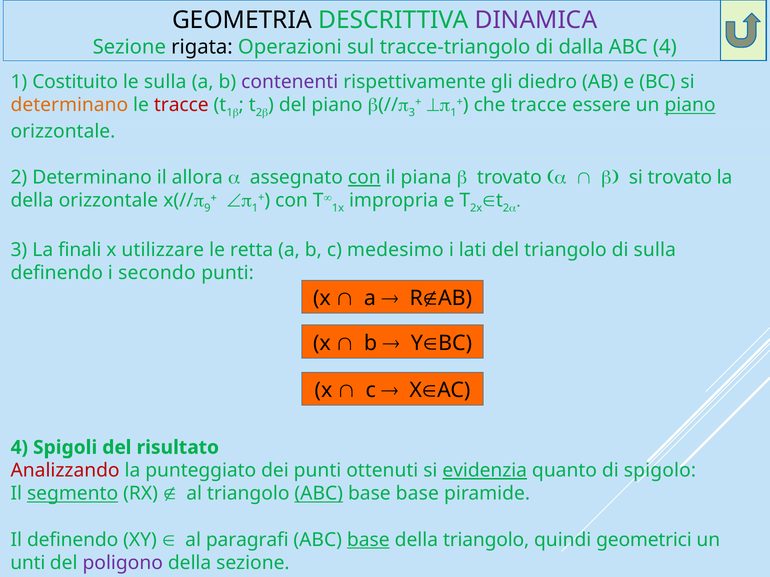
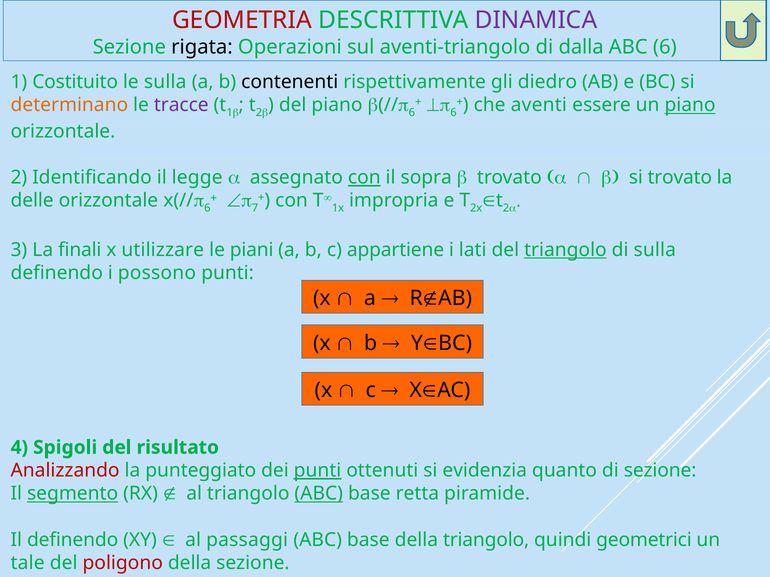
GEOMETRIA colour: black -> red (242, 20)
tracce-triangolo: tracce-triangolo -> aventi-triangolo (455, 47)
ABC 4: 4 -> 6 (665, 47)
contenenti colour: purple -> black (290, 82)
1: 1 -> 6 (453, 113)
che tracce: tracce -> aventi (539, 105)
tracce colour: red -> purple (181, 105)
3: 3 -> 6 (412, 113)
2 Determinano: Determinano -> Identificando (92, 178)
allora: allora -> legge (197, 178)
piana: piana -> sopra (426, 178)
della: della -> delle (32, 201)
9: 9 -> 6 (207, 208)
1: 1 -> 7 (255, 208)
retta: retta -> piani (252, 250)
medesimo: medesimo -> appartiene (396, 250)
triangolo underline: none -> present (565, 250)
secondo: secondo -> possono (157, 273)
punti underline: none -> present (318, 471)
evidenzia underline: present -> none (485, 471)
di spigolo: spigolo -> sezione (660, 471)
base base: base -> retta (417, 494)
paragrafi: paragrafi -> passaggi (247, 540)
base underline: present -> none (368, 540)
unti: unti -> tale (28, 563)
poligono colour: purple -> red (123, 563)
